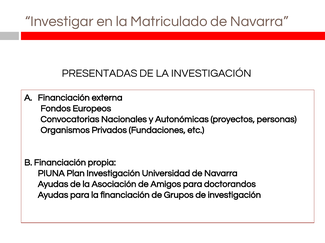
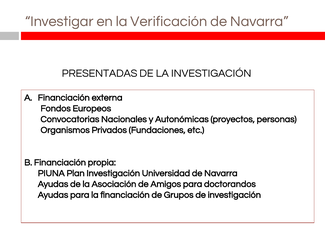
Matriculado: Matriculado -> Verificación (169, 21)
